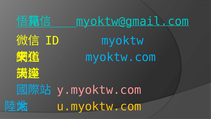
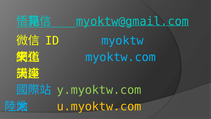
y.myoktw.com colour: pink -> light green (99, 90)
